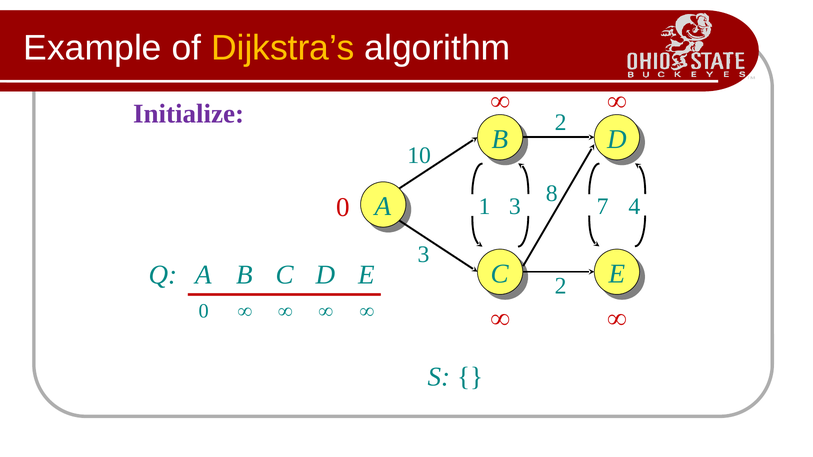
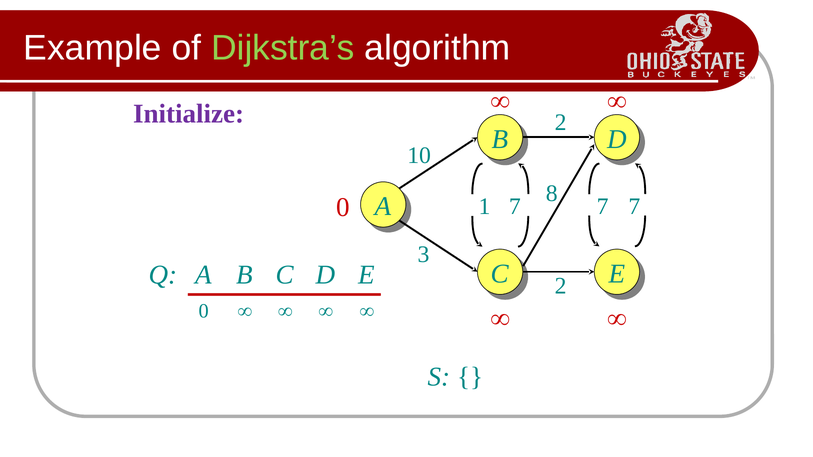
Dijkstra’s colour: yellow -> light green (283, 48)
1 3: 3 -> 7 (515, 207)
4: 4 -> 7 (634, 207)
